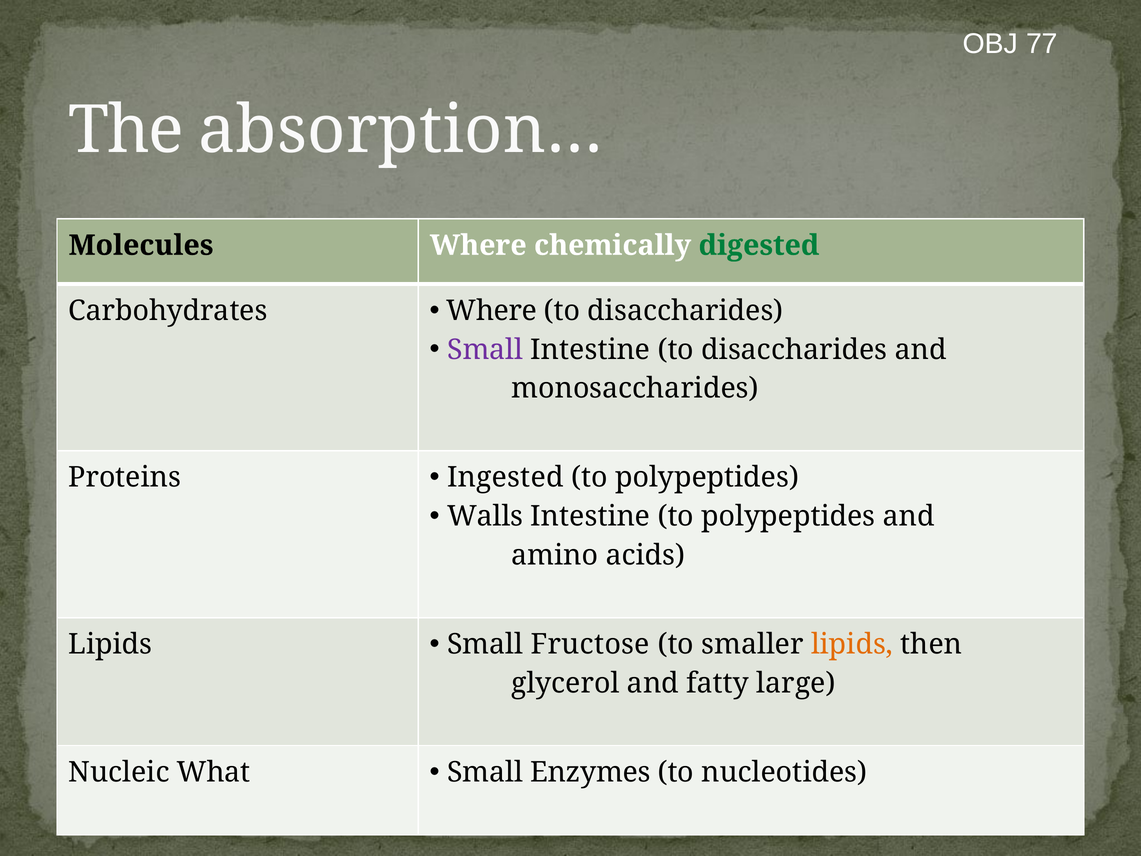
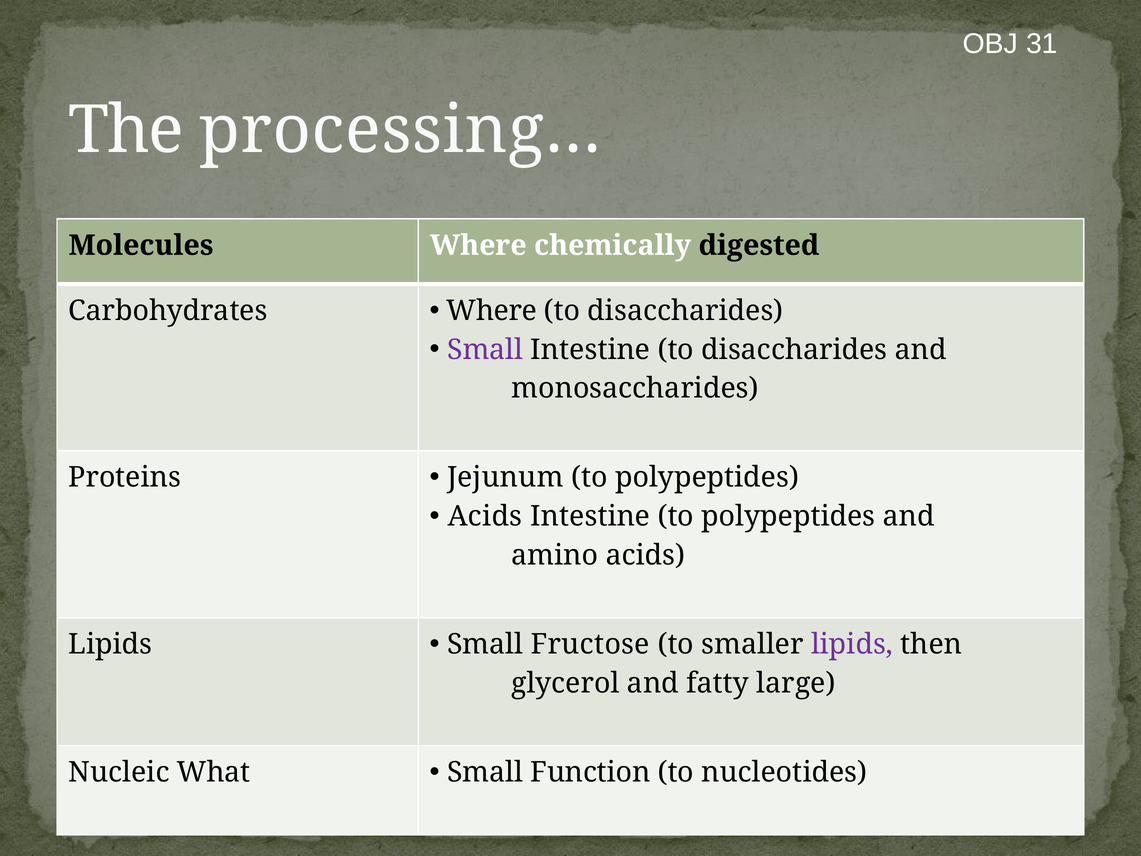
77: 77 -> 31 (1042, 44)
absorption…: absorption… -> processing… (401, 130)
digested colour: green -> black (759, 245)
Ingested: Ingested -> Jejunum (505, 477)
Walls: Walls -> Acids (485, 516)
lipids colour: orange -> purple (852, 644)
Enzymes: Enzymes -> Function (590, 772)
